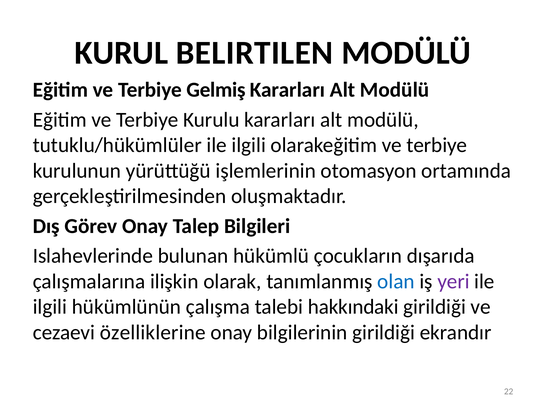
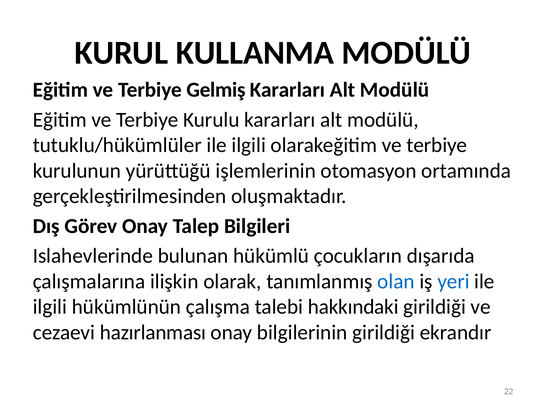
BELIRTILEN: BELIRTILEN -> KULLANMA (255, 53)
yeri colour: purple -> blue (453, 281)
özelliklerine: özelliklerine -> hazırlanması (153, 332)
